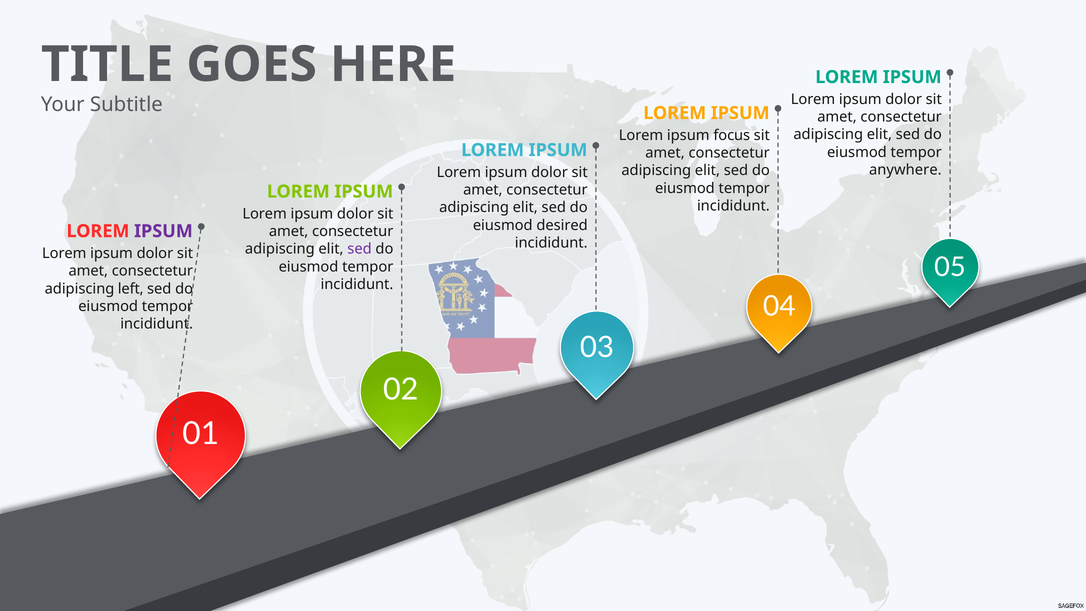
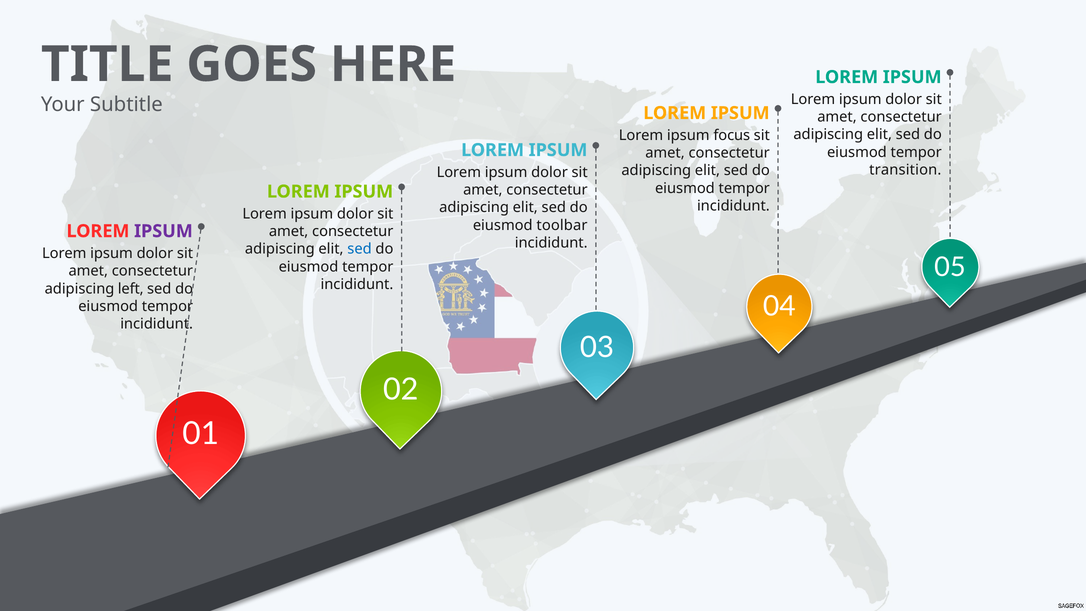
anywhere: anywhere -> transition (905, 170)
desired: desired -> toolbar (562, 225)
sed colour: purple -> blue (360, 249)
